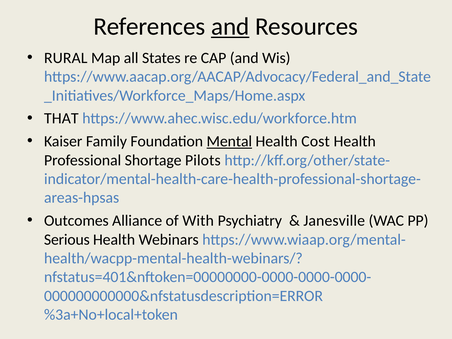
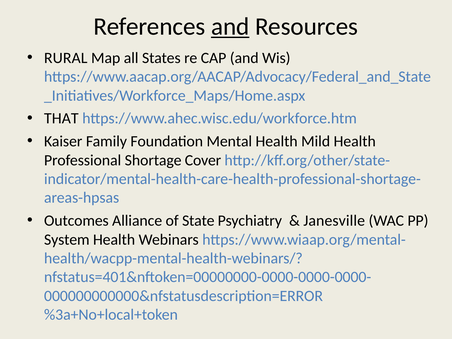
Mental underline: present -> none (229, 141)
Cost: Cost -> Mild (316, 141)
Pilots: Pilots -> Cover (203, 160)
With: With -> State (198, 221)
Serious: Serious -> System (67, 239)
